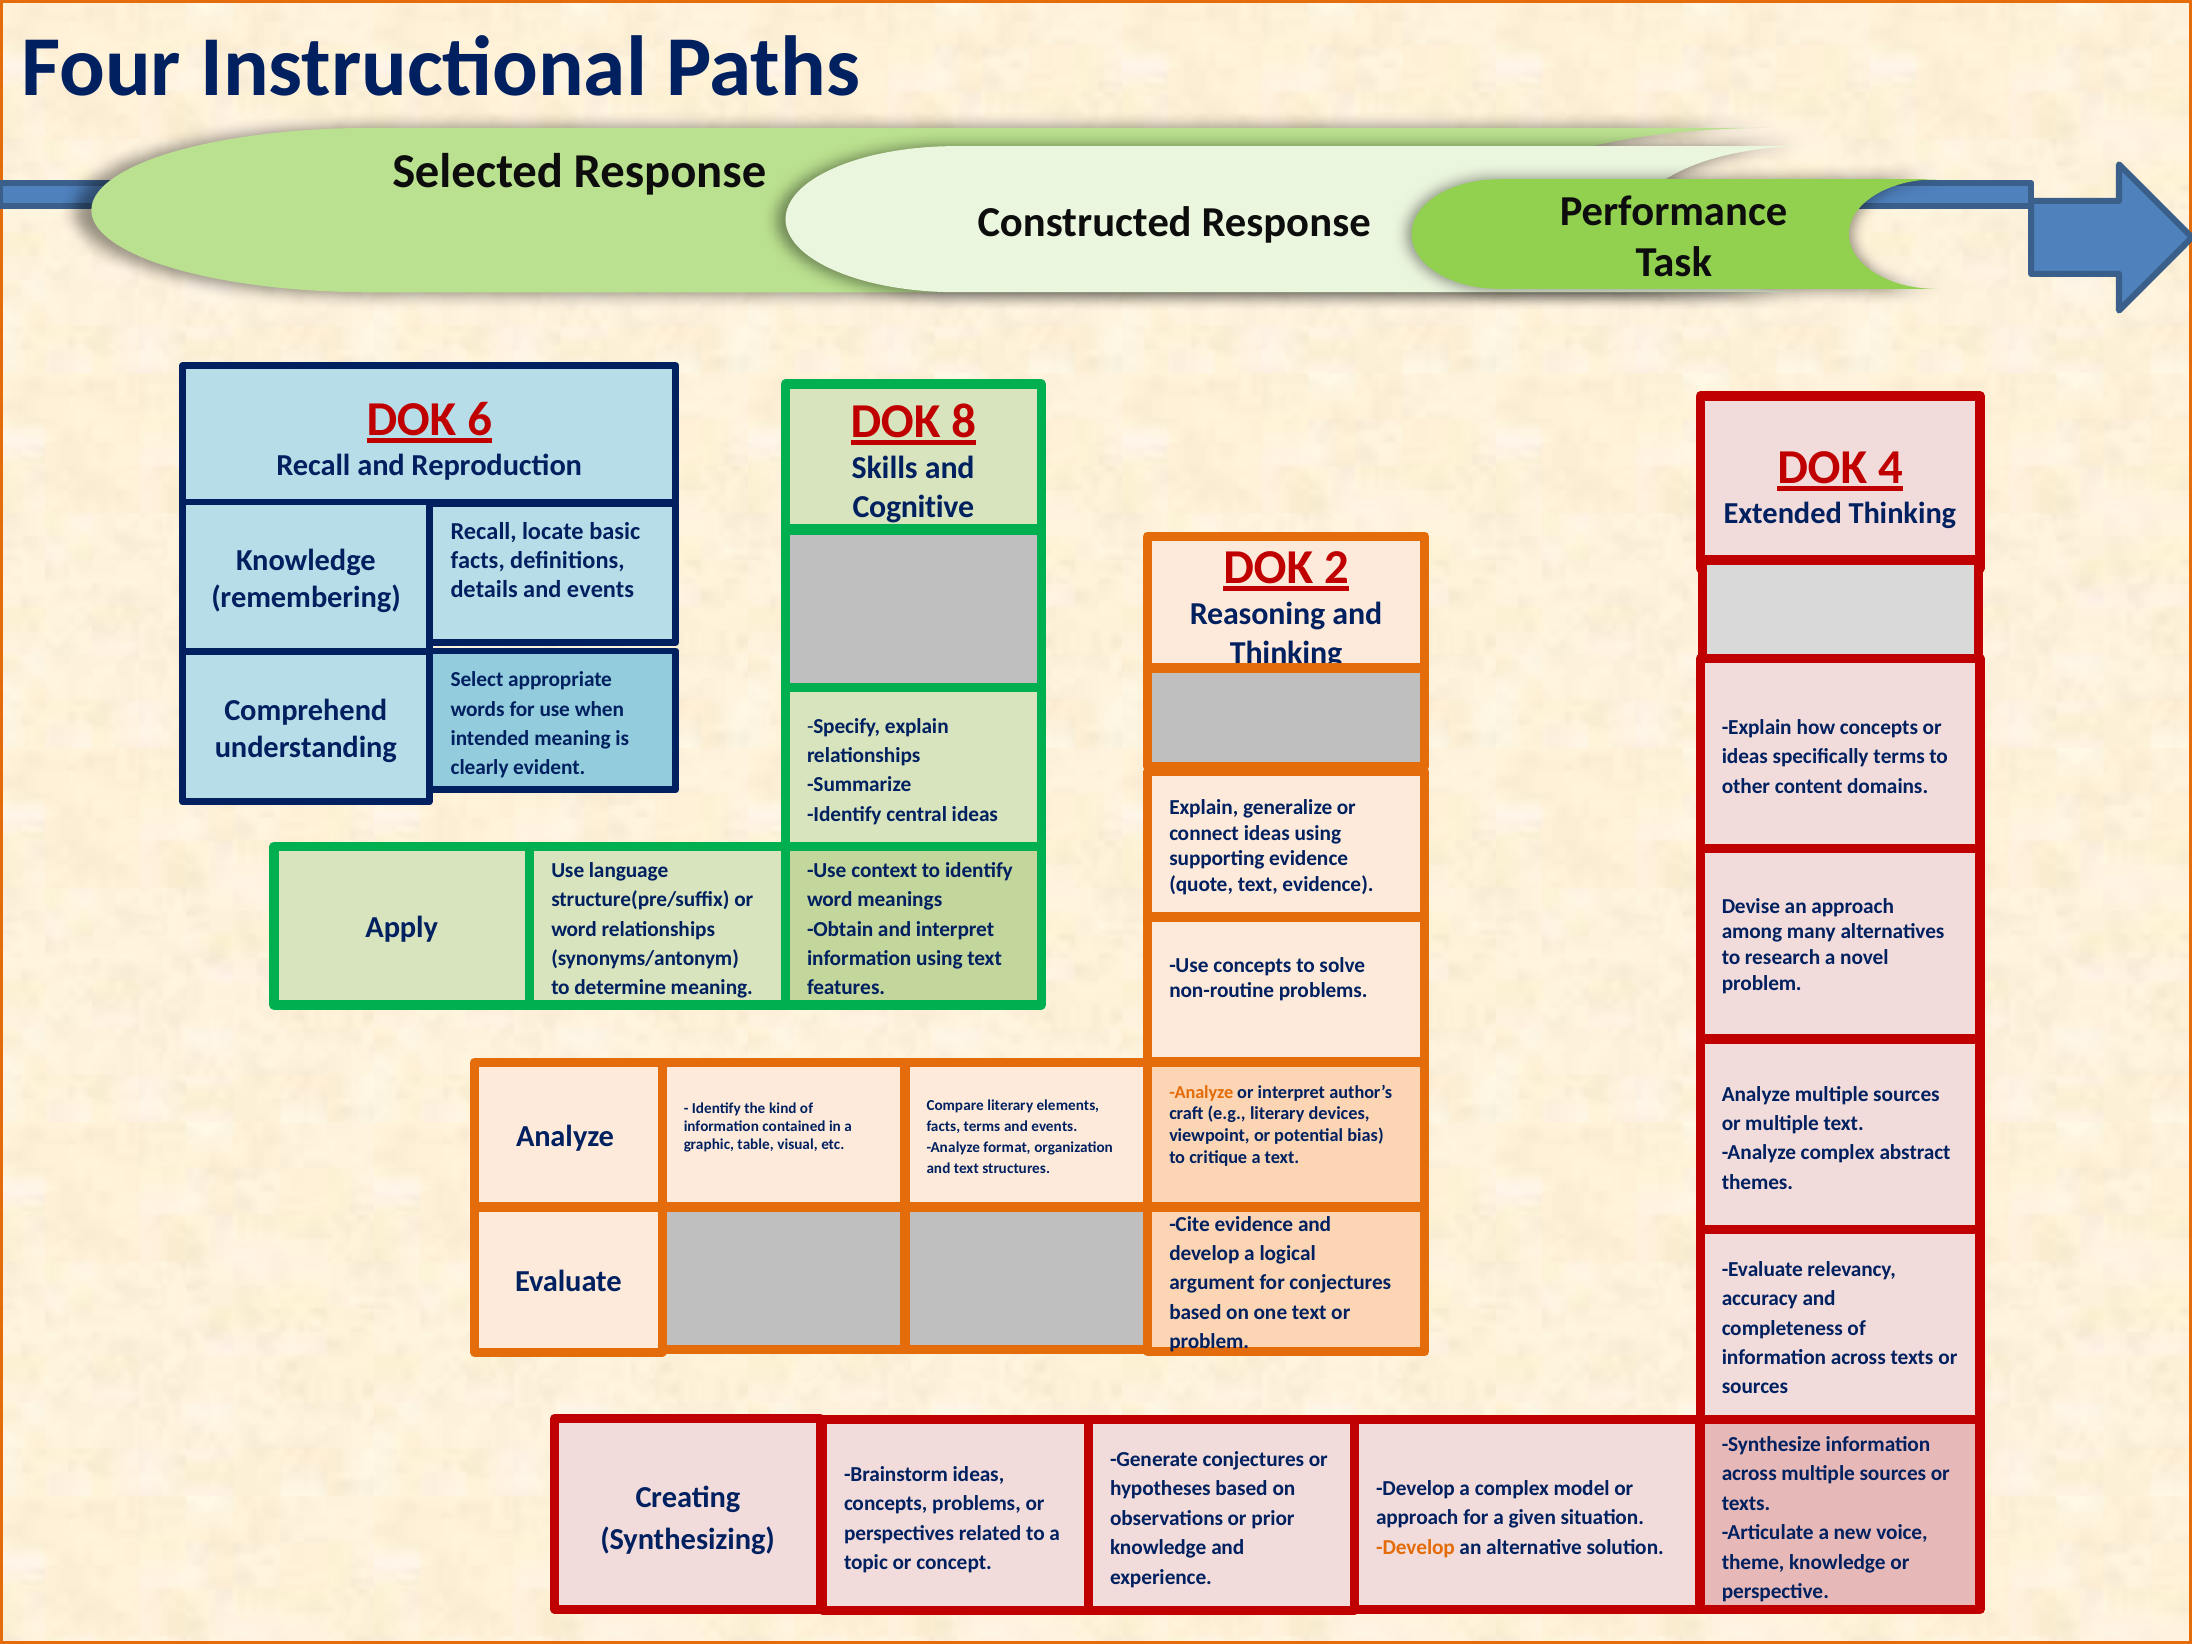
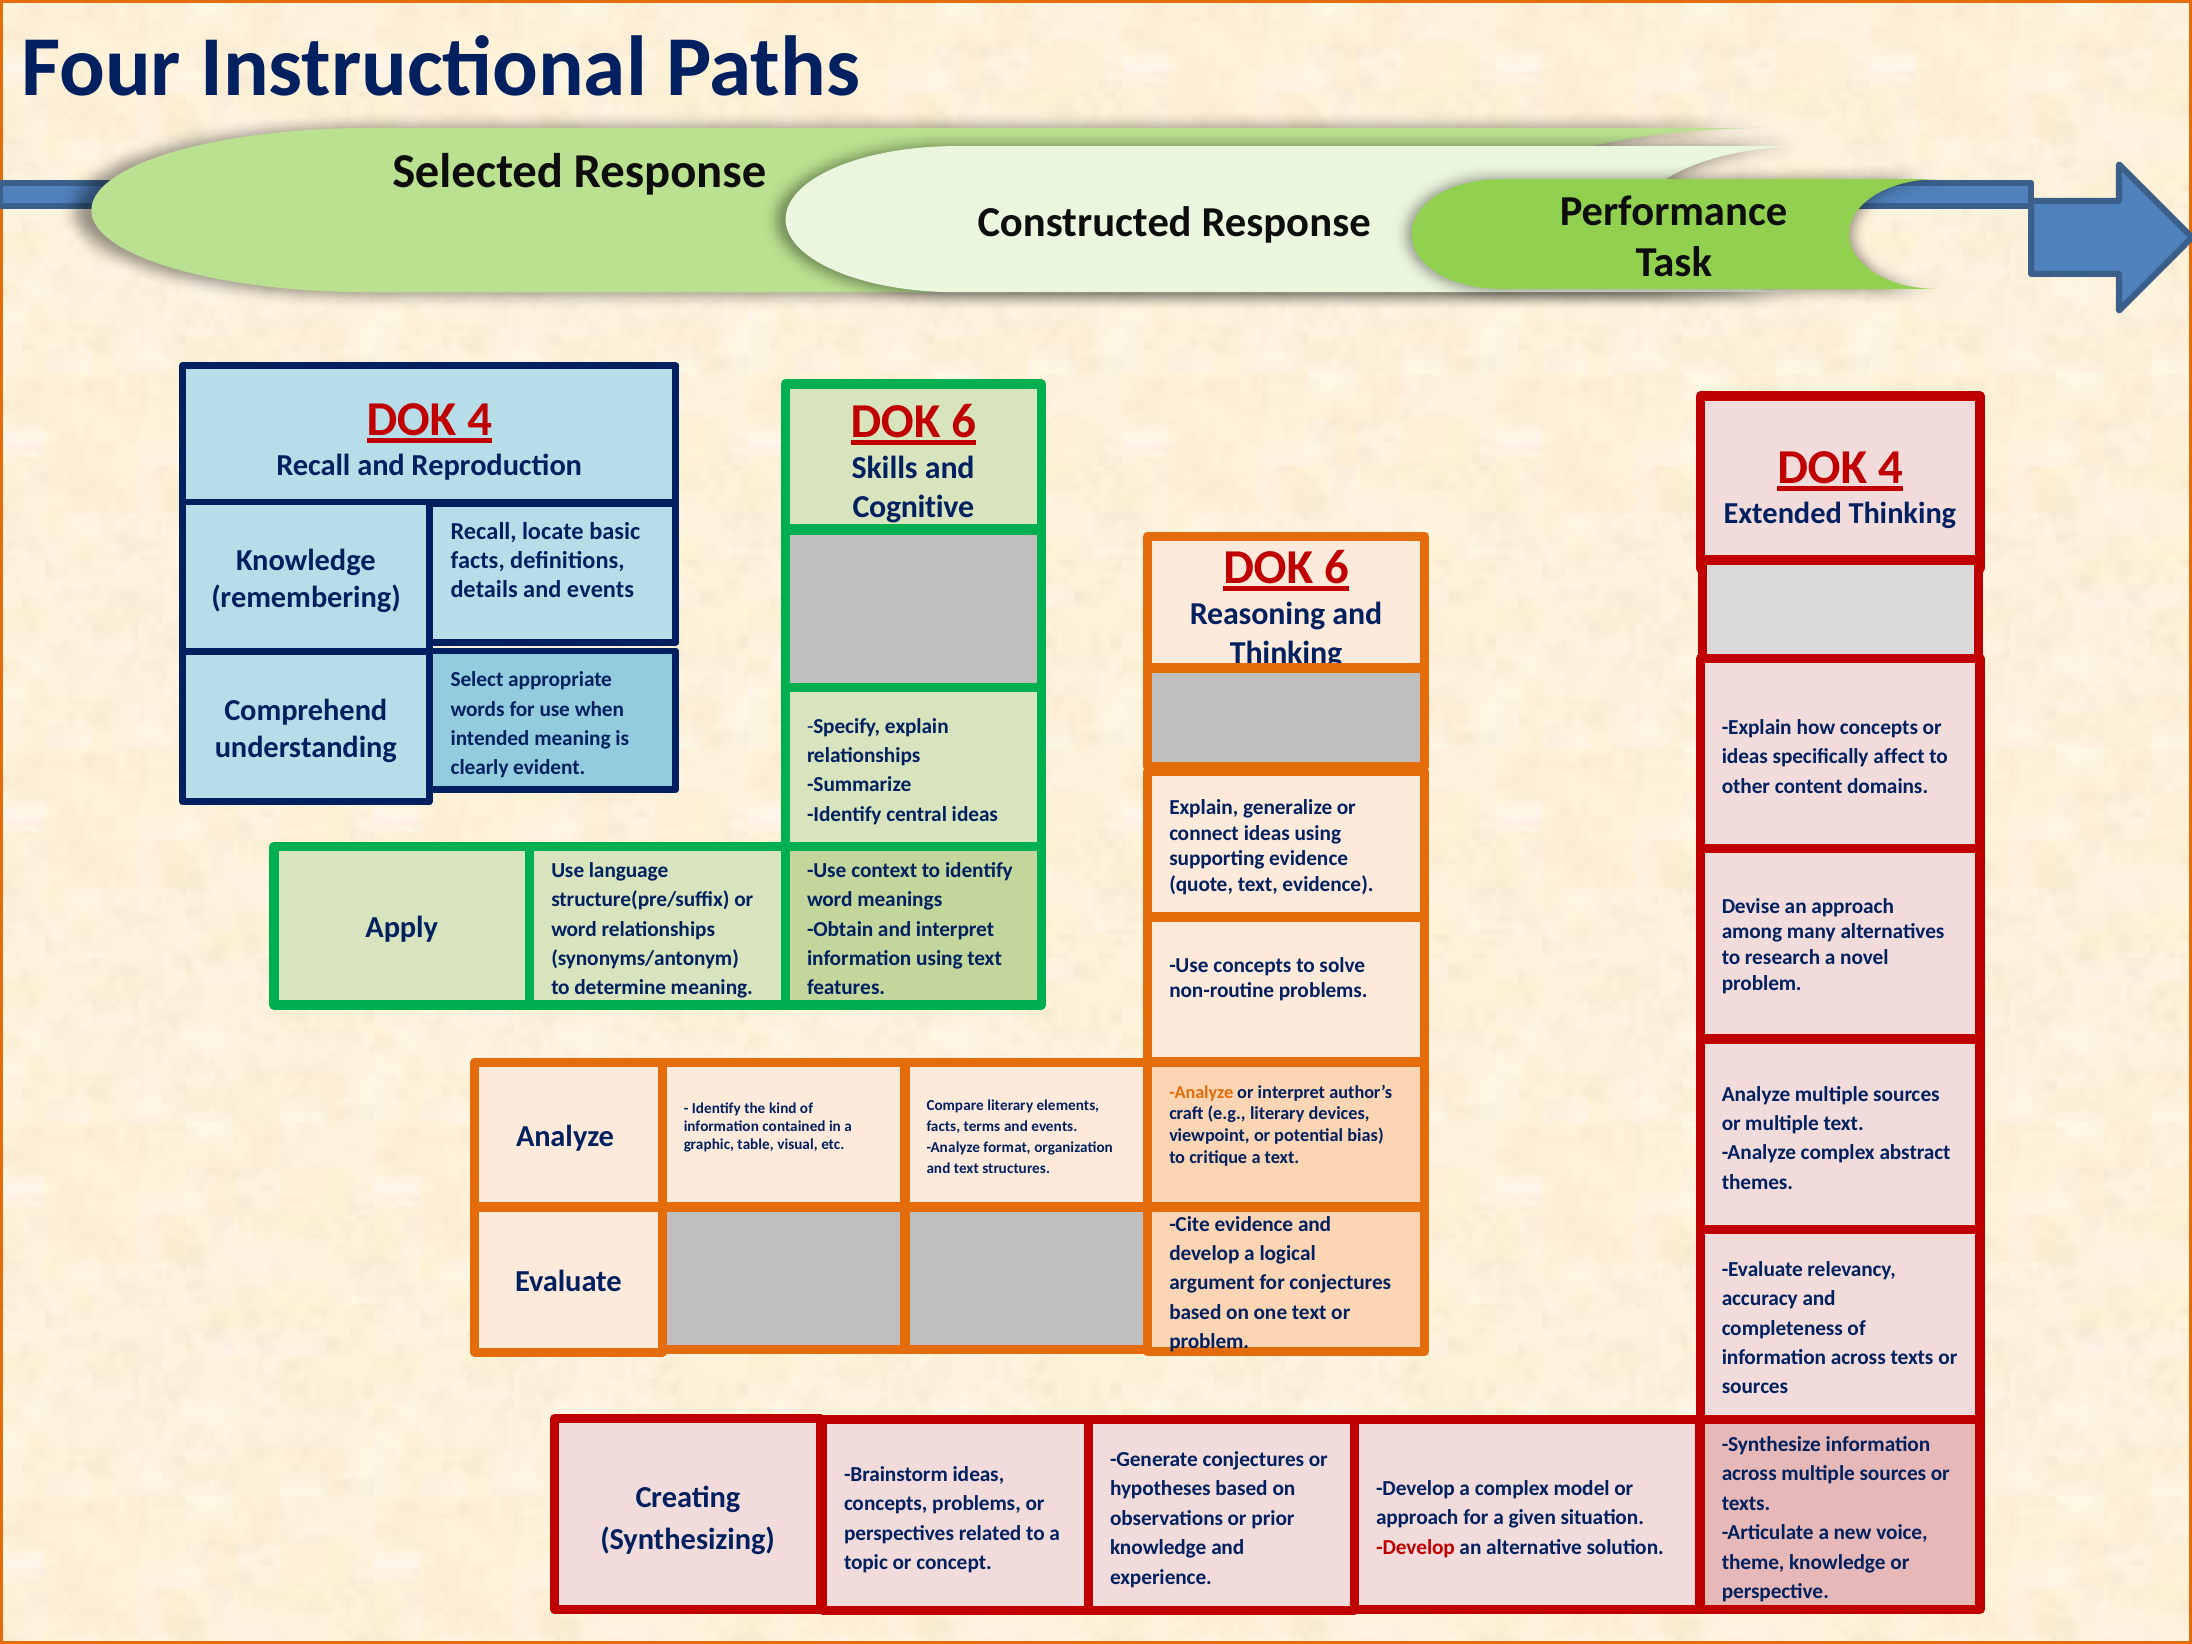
6: 6 -> 4 (480, 419)
8: 8 -> 6 (964, 421)
2: 2 -> 6 (1336, 567)
specifically terms: terms -> affect (1899, 757)
Develop colour: orange -> red (1416, 1547)
